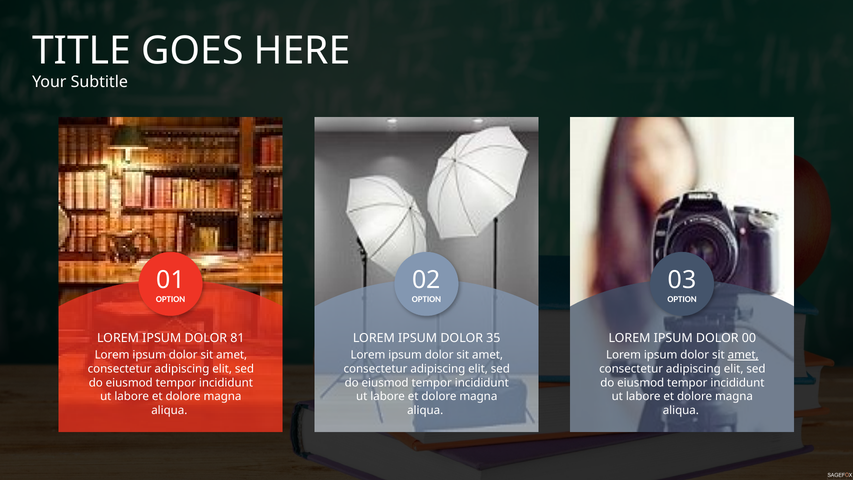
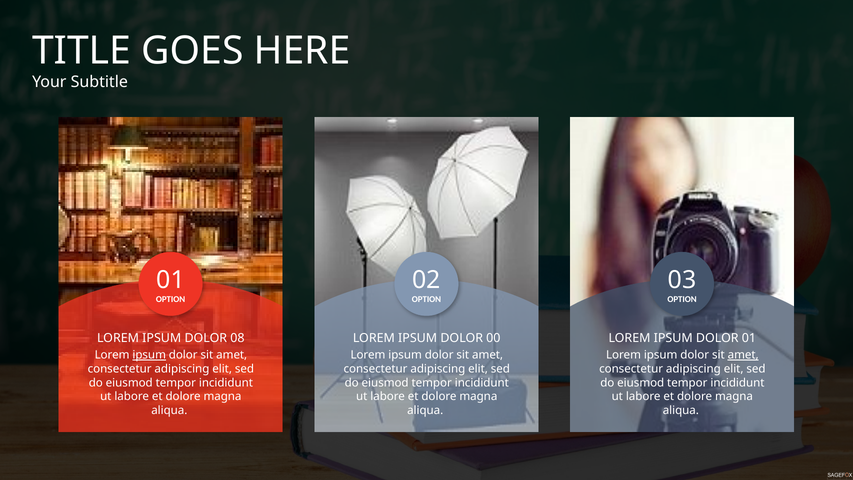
81: 81 -> 08 (237, 338)
35: 35 -> 00 (493, 338)
DOLOR 00: 00 -> 01 (749, 338)
ipsum underline: none -> present (149, 355)
